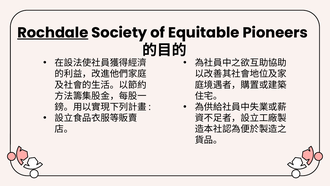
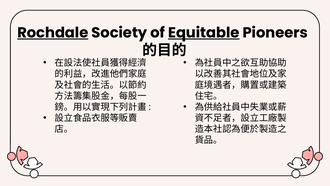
Equitable underline: none -> present (204, 33)
